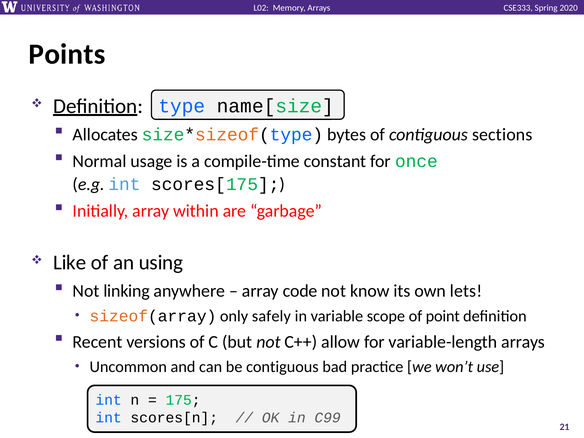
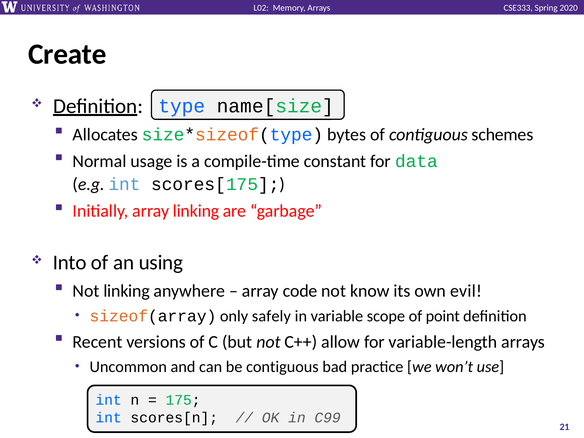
Points: Points -> Create (67, 54)
sections: sections -> schemes (502, 134)
once: once -> data (416, 161)
array within: within -> linking (196, 211)
Like: Like -> Into (70, 263)
lets: lets -> evil (466, 291)
